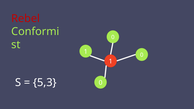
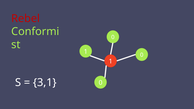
5,3: 5,3 -> 3,1 (45, 83)
